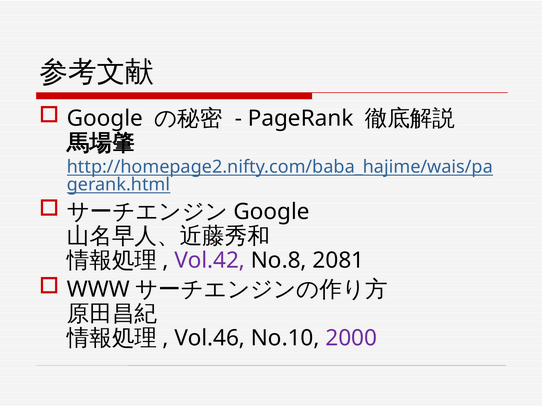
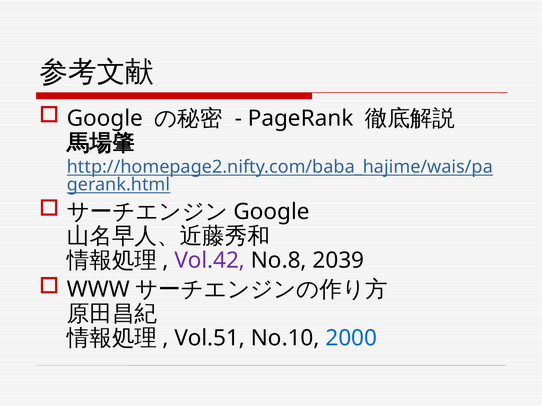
2081: 2081 -> 2039 (338, 261)
Vol.46: Vol.46 -> Vol.51 (210, 338)
2000 colour: purple -> blue (351, 338)
